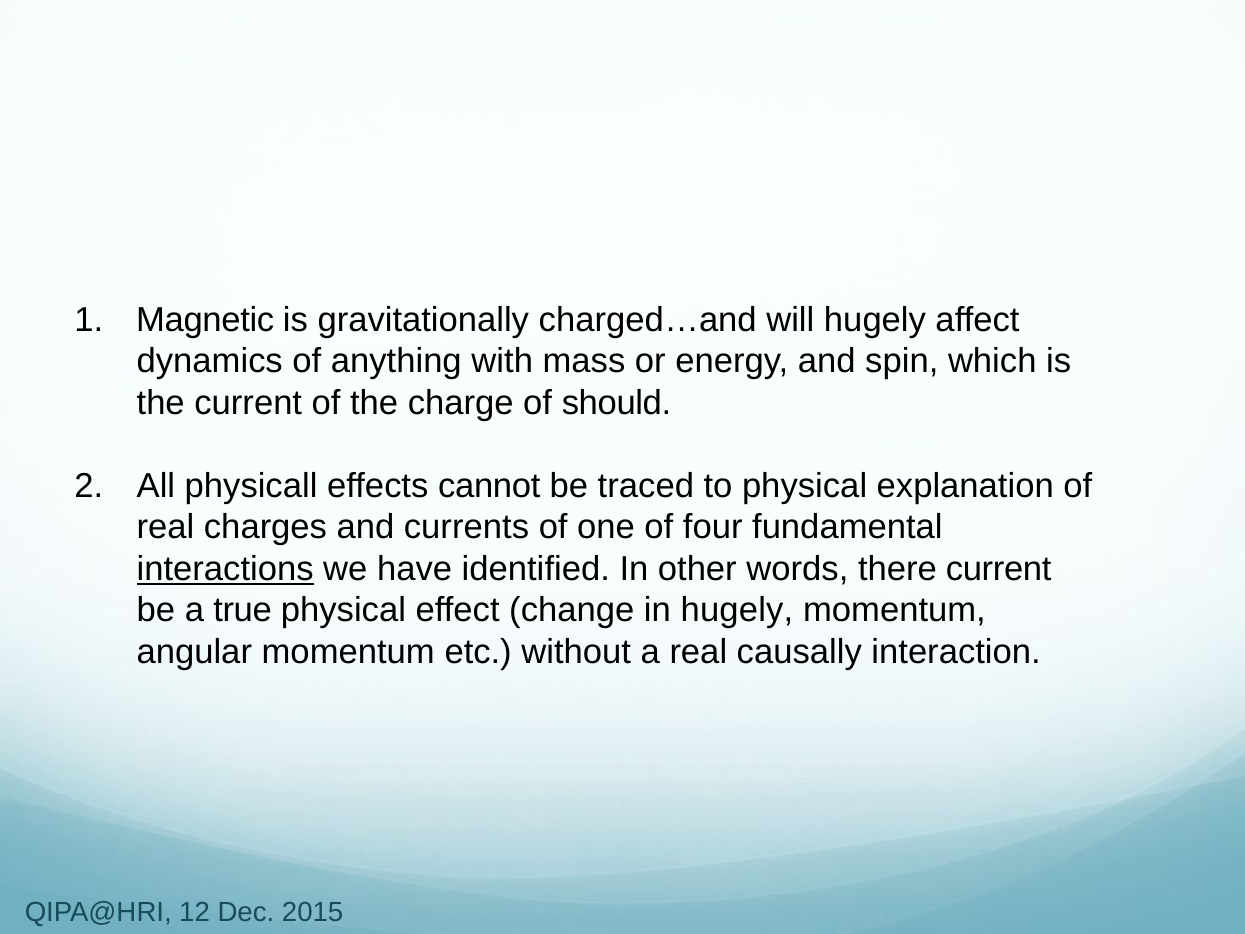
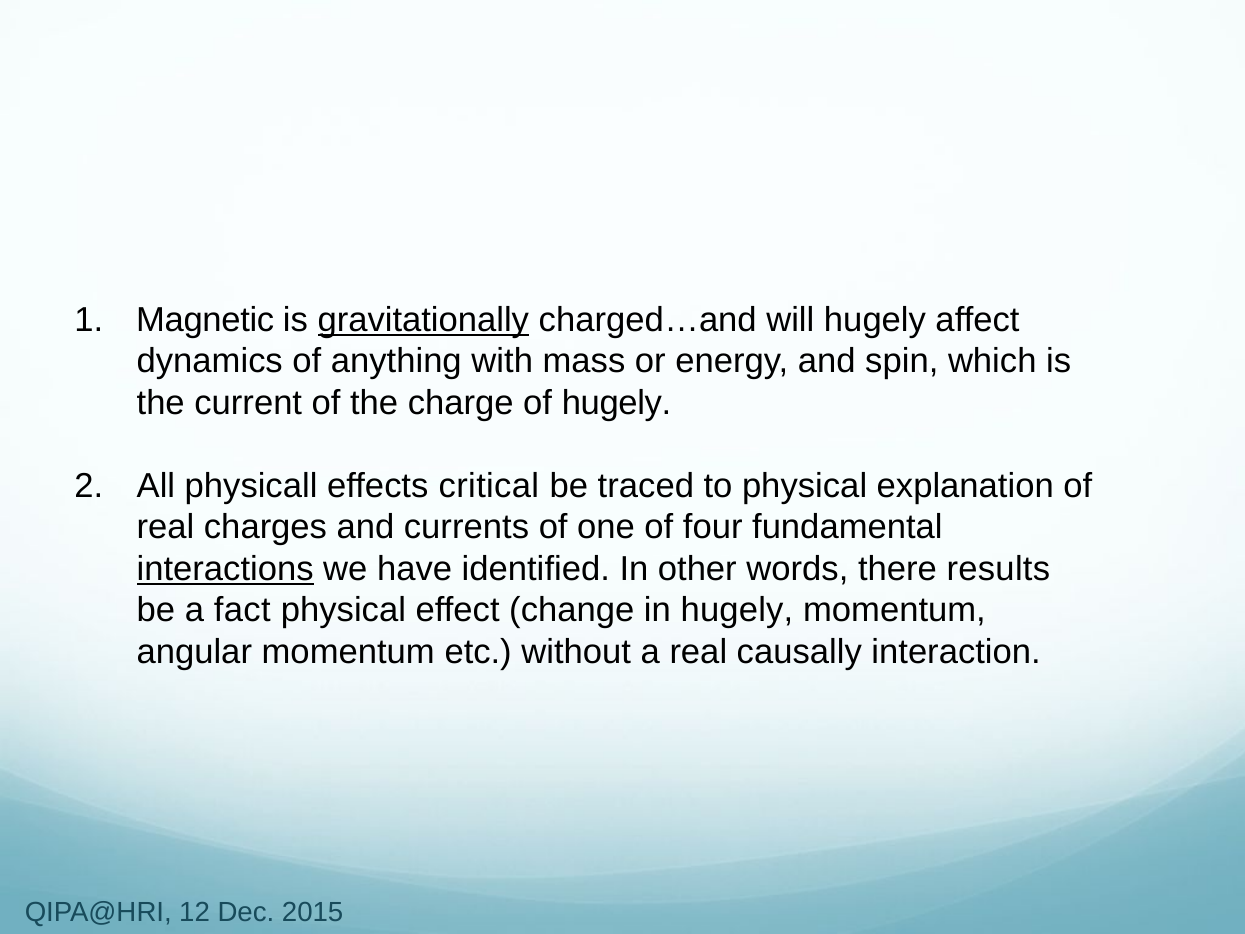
gravitationally underline: none -> present (423, 320)
of should: should -> hugely (616, 403)
cannot: cannot -> critical (489, 486)
there current: current -> results (998, 569)
true: true -> fact (242, 610)
